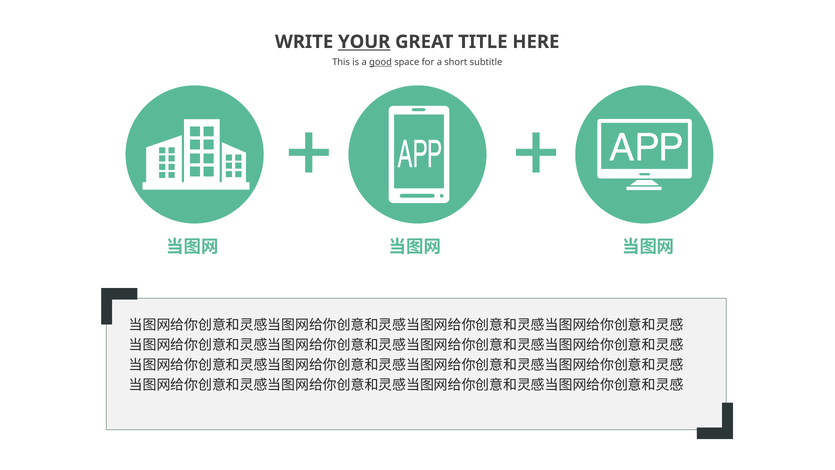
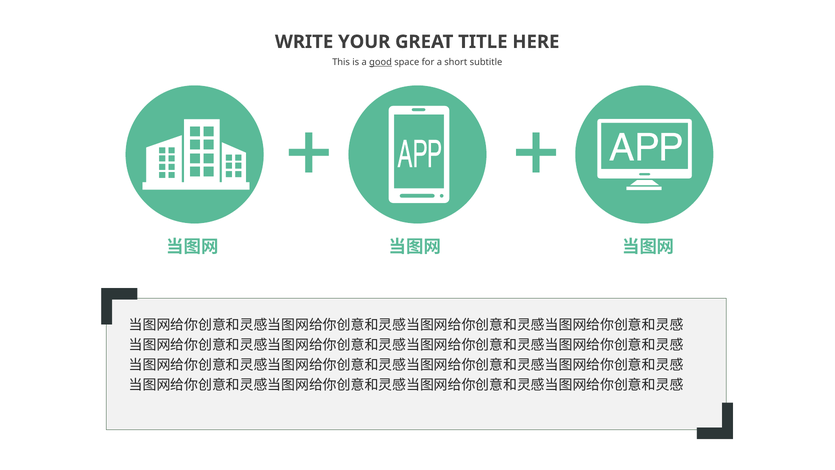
YOUR underline: present -> none (364, 42)
